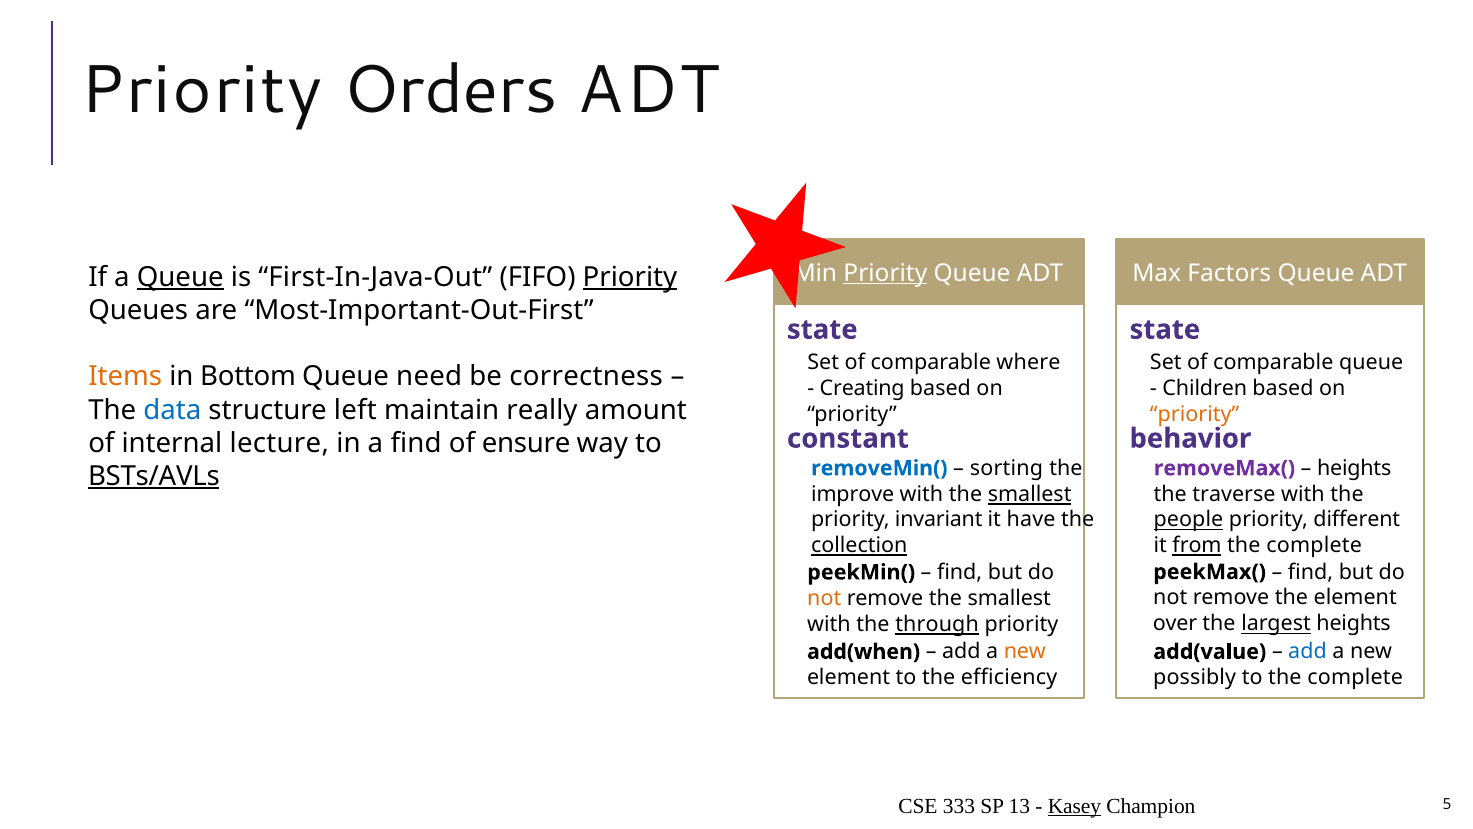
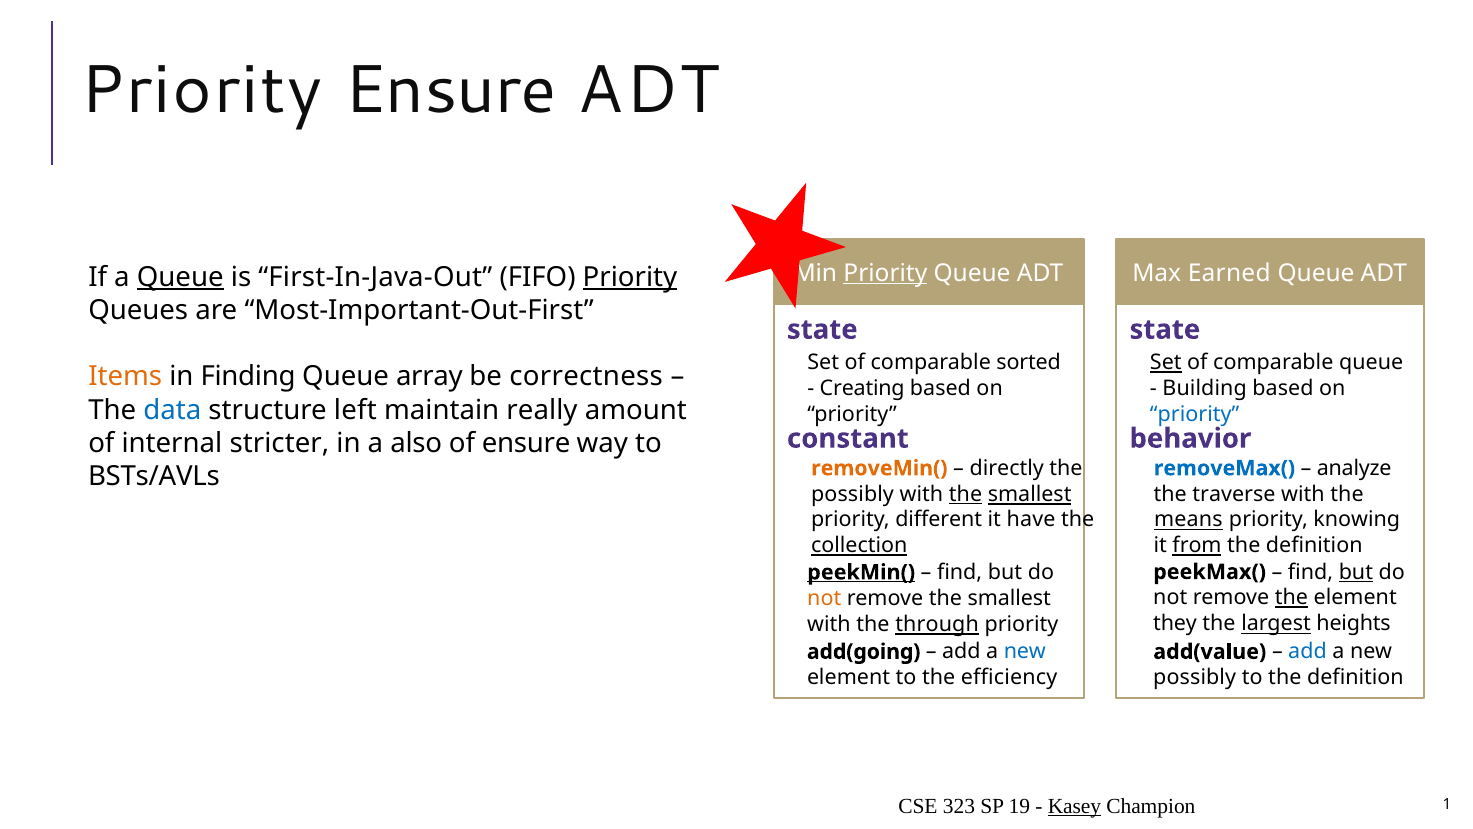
Priority Orders: Orders -> Ensure (451, 90)
Factors: Factors -> Earned (1229, 273)
where: where -> sorted (1029, 363)
Set underline: none -> present (1166, 363)
Bottom: Bottom -> Finding (248, 377)
need: need -> array (429, 377)
Children: Children -> Building (1205, 388)
priority colour: orange -> blue (1195, 414)
lecture: lecture -> stricter (279, 443)
a find: find -> also (416, 443)
removeMin( colour: blue -> orange (879, 468)
sorting: sorting -> directly (1007, 468)
removeMax( colour: purple -> blue (1224, 468)
heights: heights -> analyze (1354, 468)
BSTs/AVLs underline: present -> none (154, 476)
improve: improve -> possibly (853, 494)
the underline: none -> present (966, 494)
invariant: invariant -> different (939, 520)
people: people -> means (1188, 520)
different: different -> knowing (1357, 520)
complete: complete -> definition (1314, 545)
but underline: none -> present (1356, 572)
peekMin( underline: none -> present (861, 572)
the underline: none -> present (1291, 597)
over: over -> they (1175, 623)
add(when: add(when -> add(going (864, 651)
new colour: orange -> blue (1025, 651)
to the complete: complete -> definition (1355, 677)
333: 333 -> 323 (959, 806)
13: 13 -> 19 (1019, 806)
5: 5 -> 1 (1447, 804)
